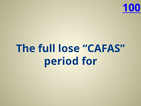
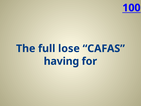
period: period -> having (61, 61)
